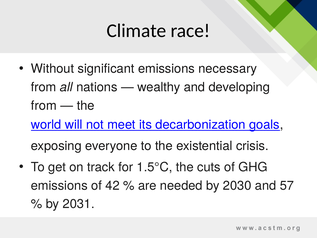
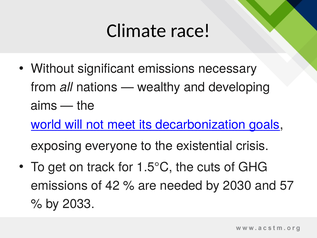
from: from -> aims (44, 105)
2031: 2031 -> 2033 (79, 204)
